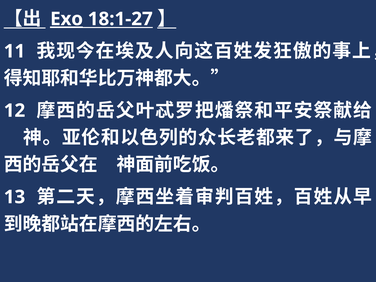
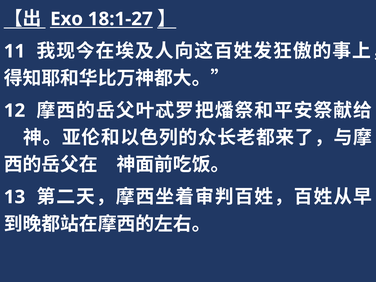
Exo underline: present -> none (67, 19)
